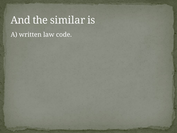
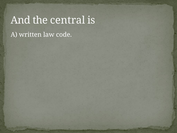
similar: similar -> central (68, 20)
